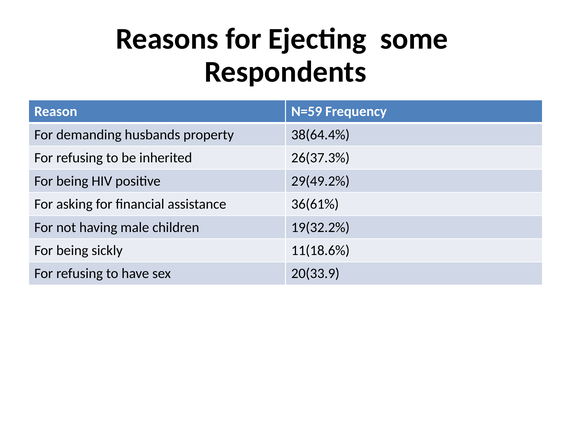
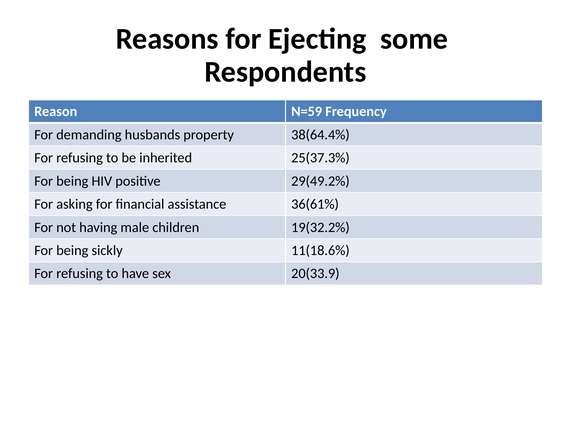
26(37.3%: 26(37.3% -> 25(37.3% (320, 158)
